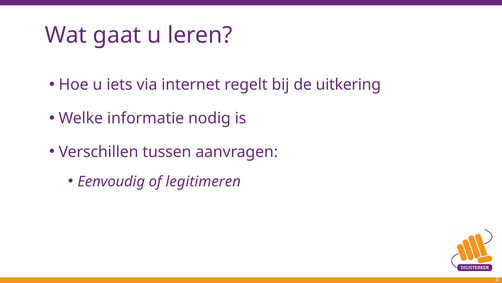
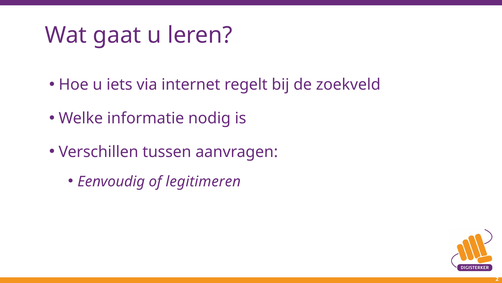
uitkering: uitkering -> zoekveld (348, 85)
